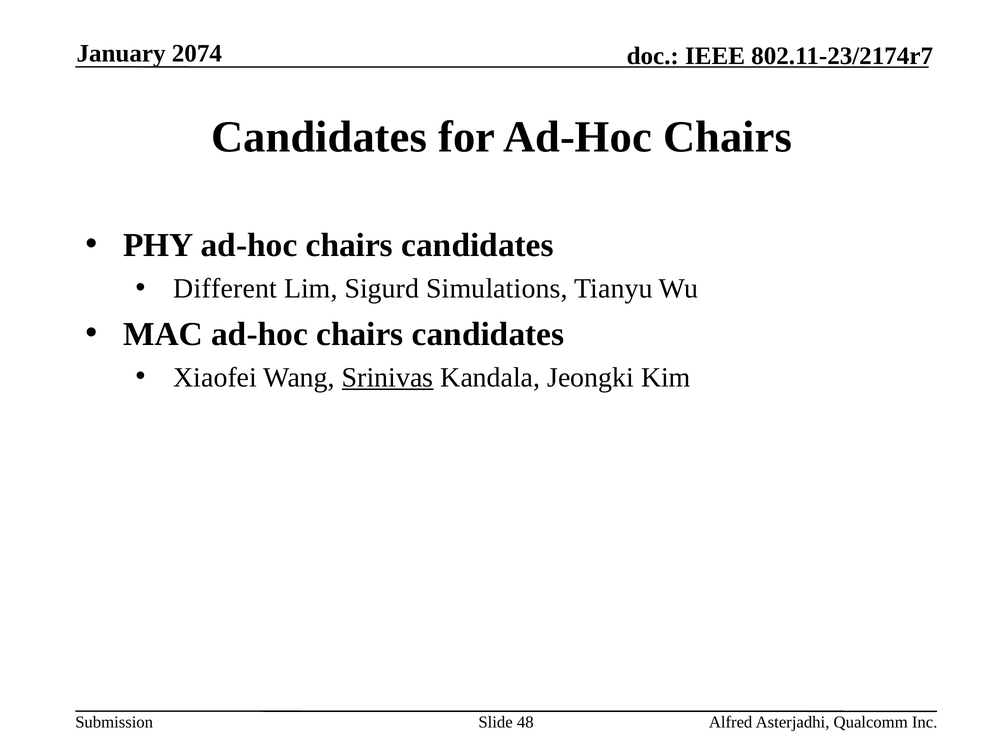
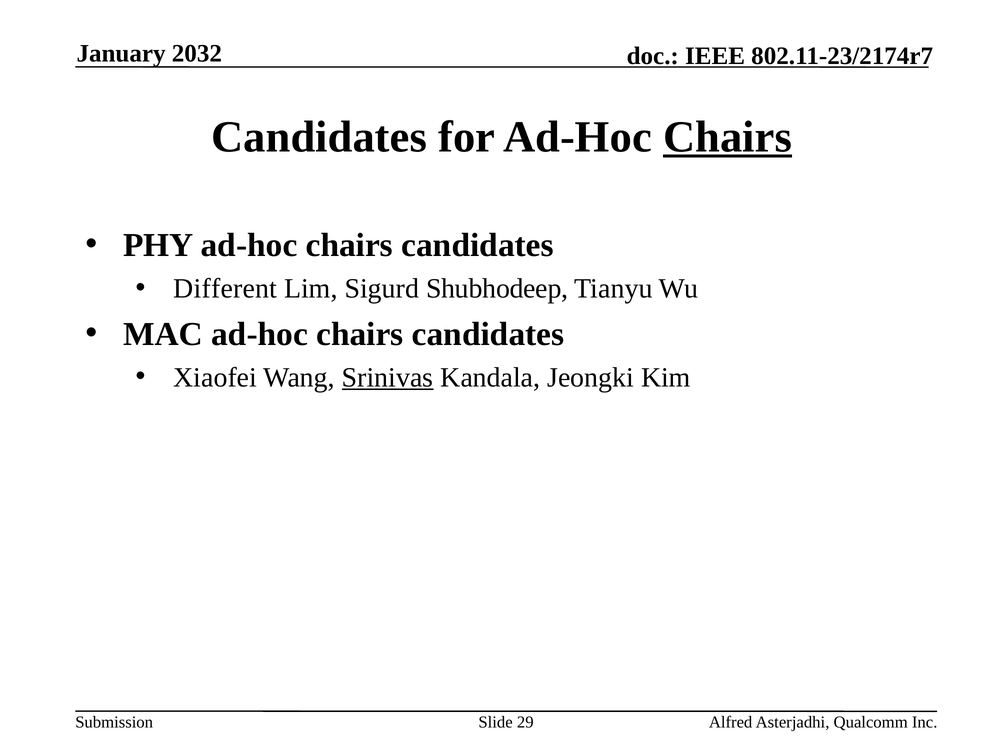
2074: 2074 -> 2032 (197, 53)
Chairs underline: none -> present (727, 137)
Simulations: Simulations -> Shubhodeep (497, 288)
48: 48 -> 29 (525, 722)
